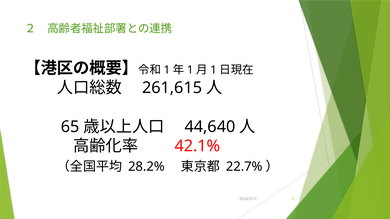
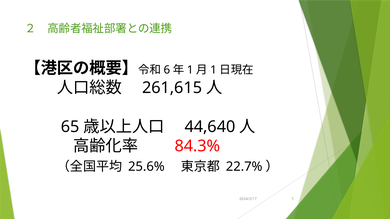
1: 1 -> 6 (167, 70)
42.1%: 42.1% -> 84.3% (197, 146)
28.2%: 28.2% -> 25.6% (146, 167)
